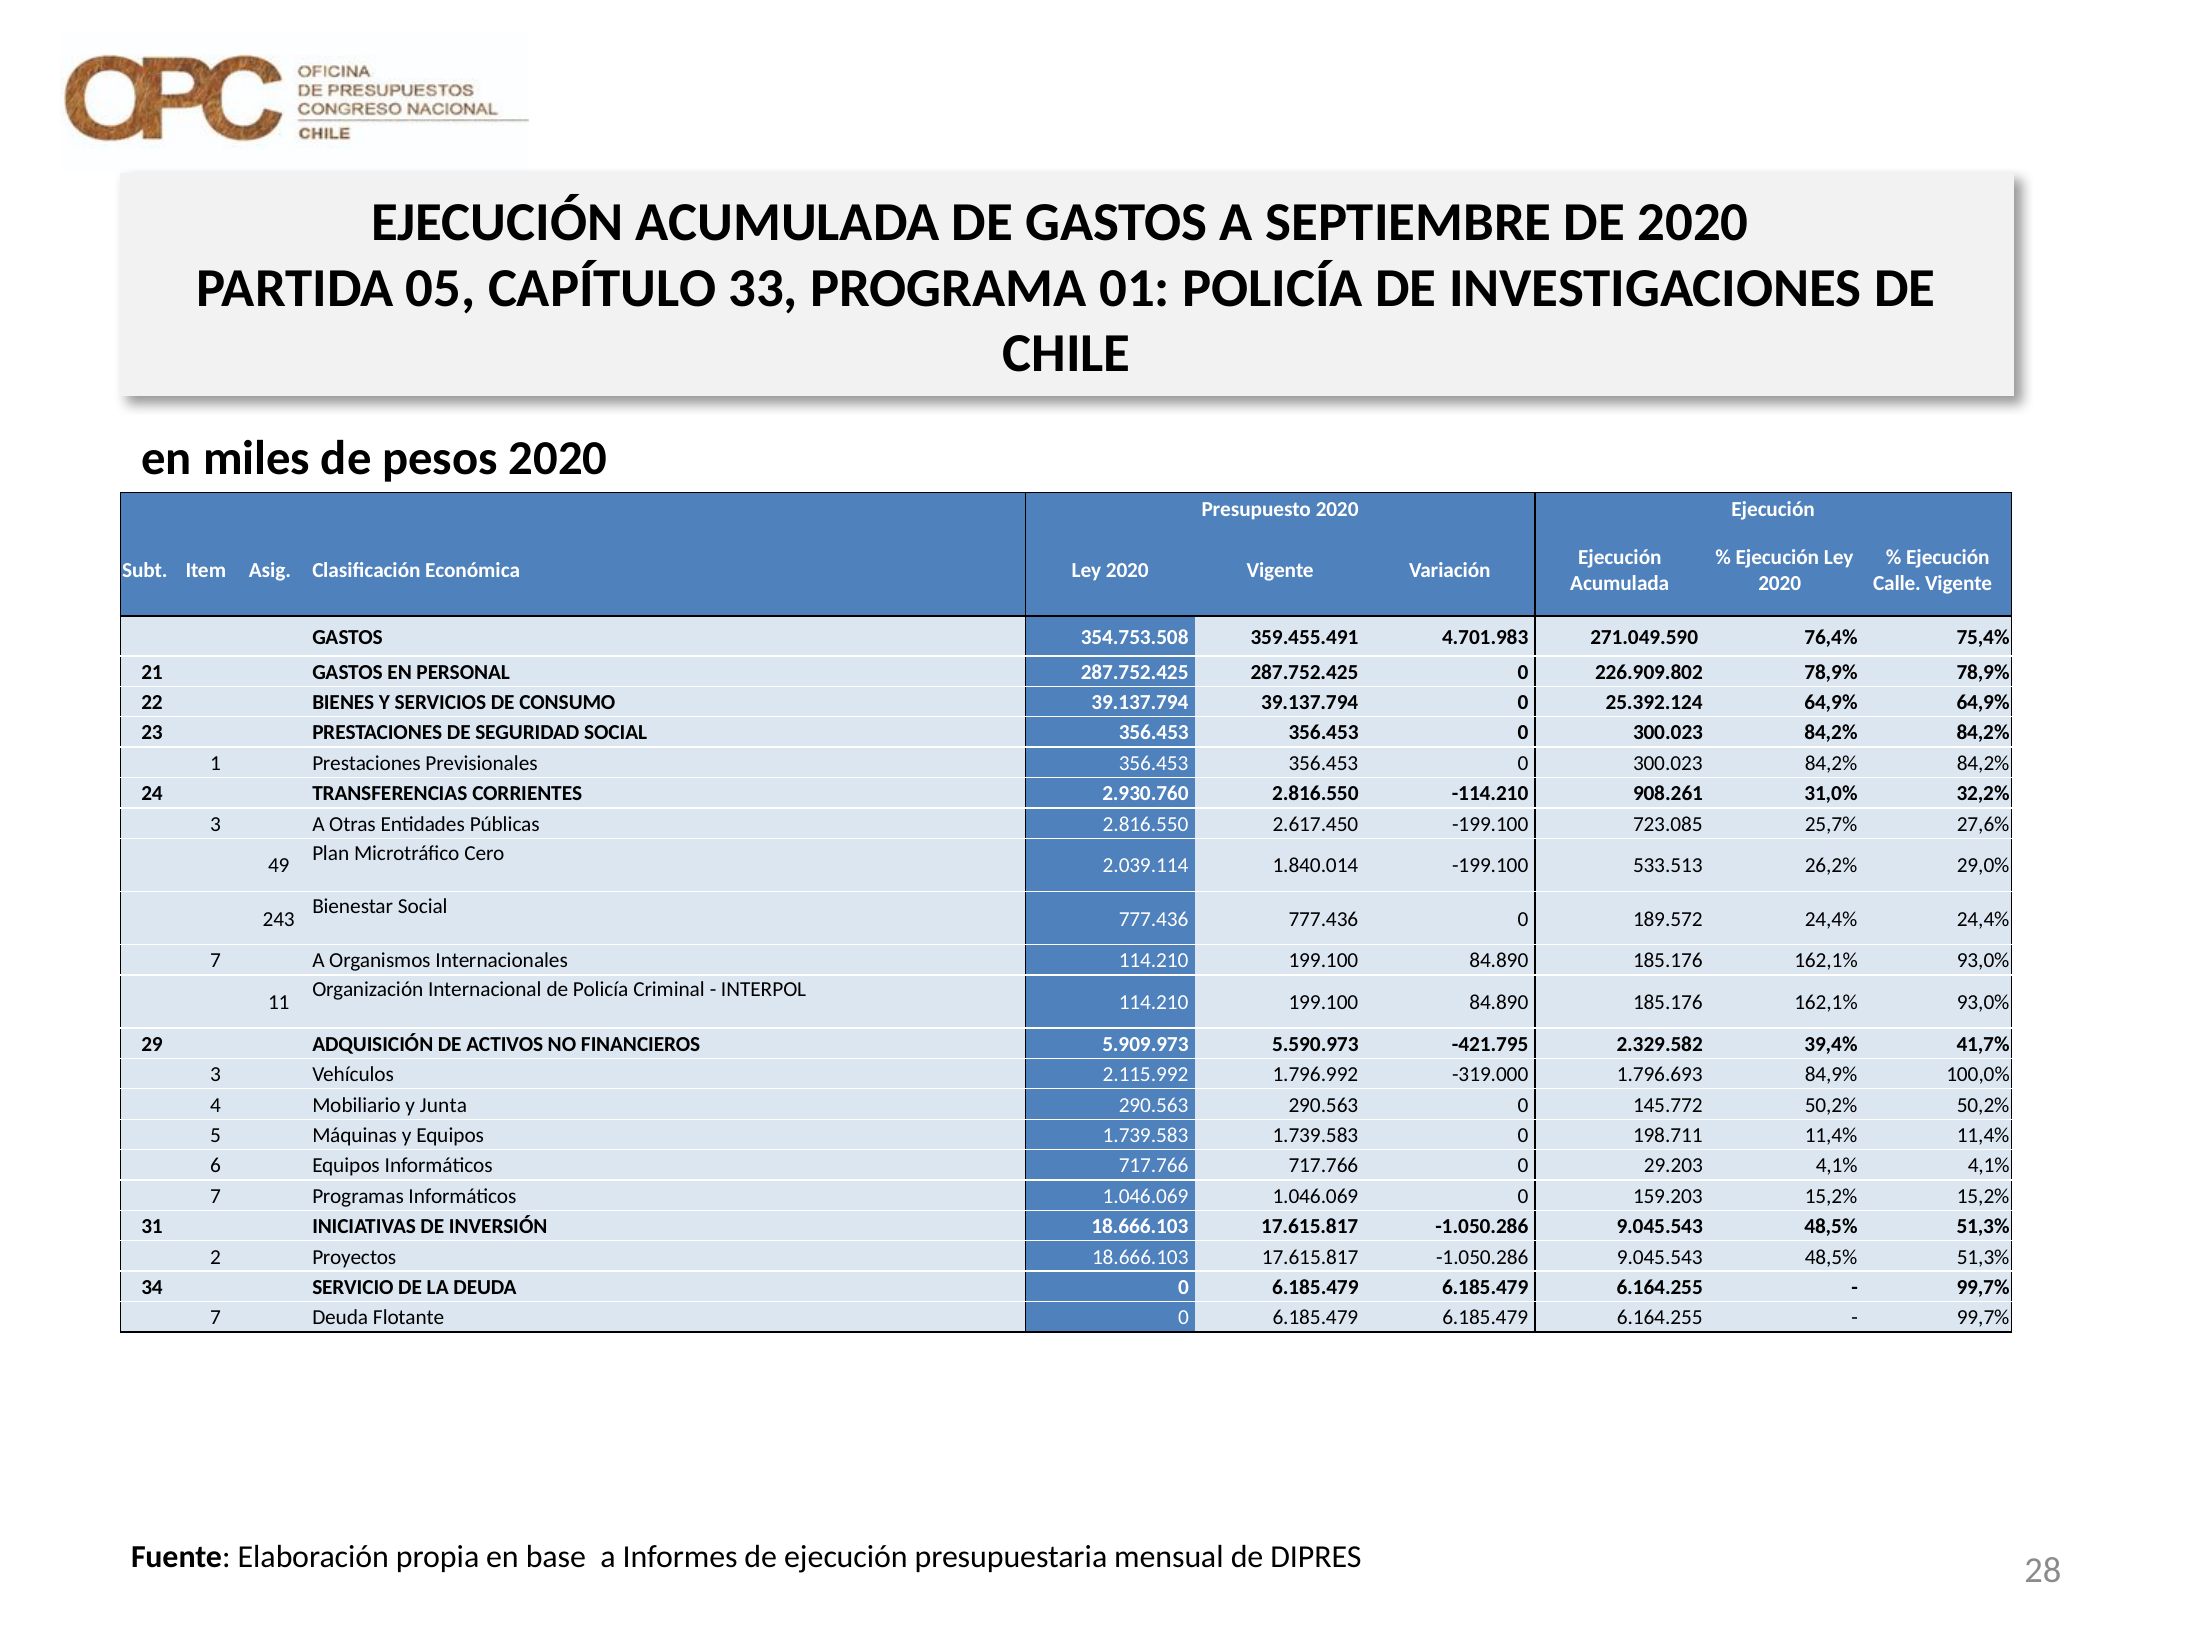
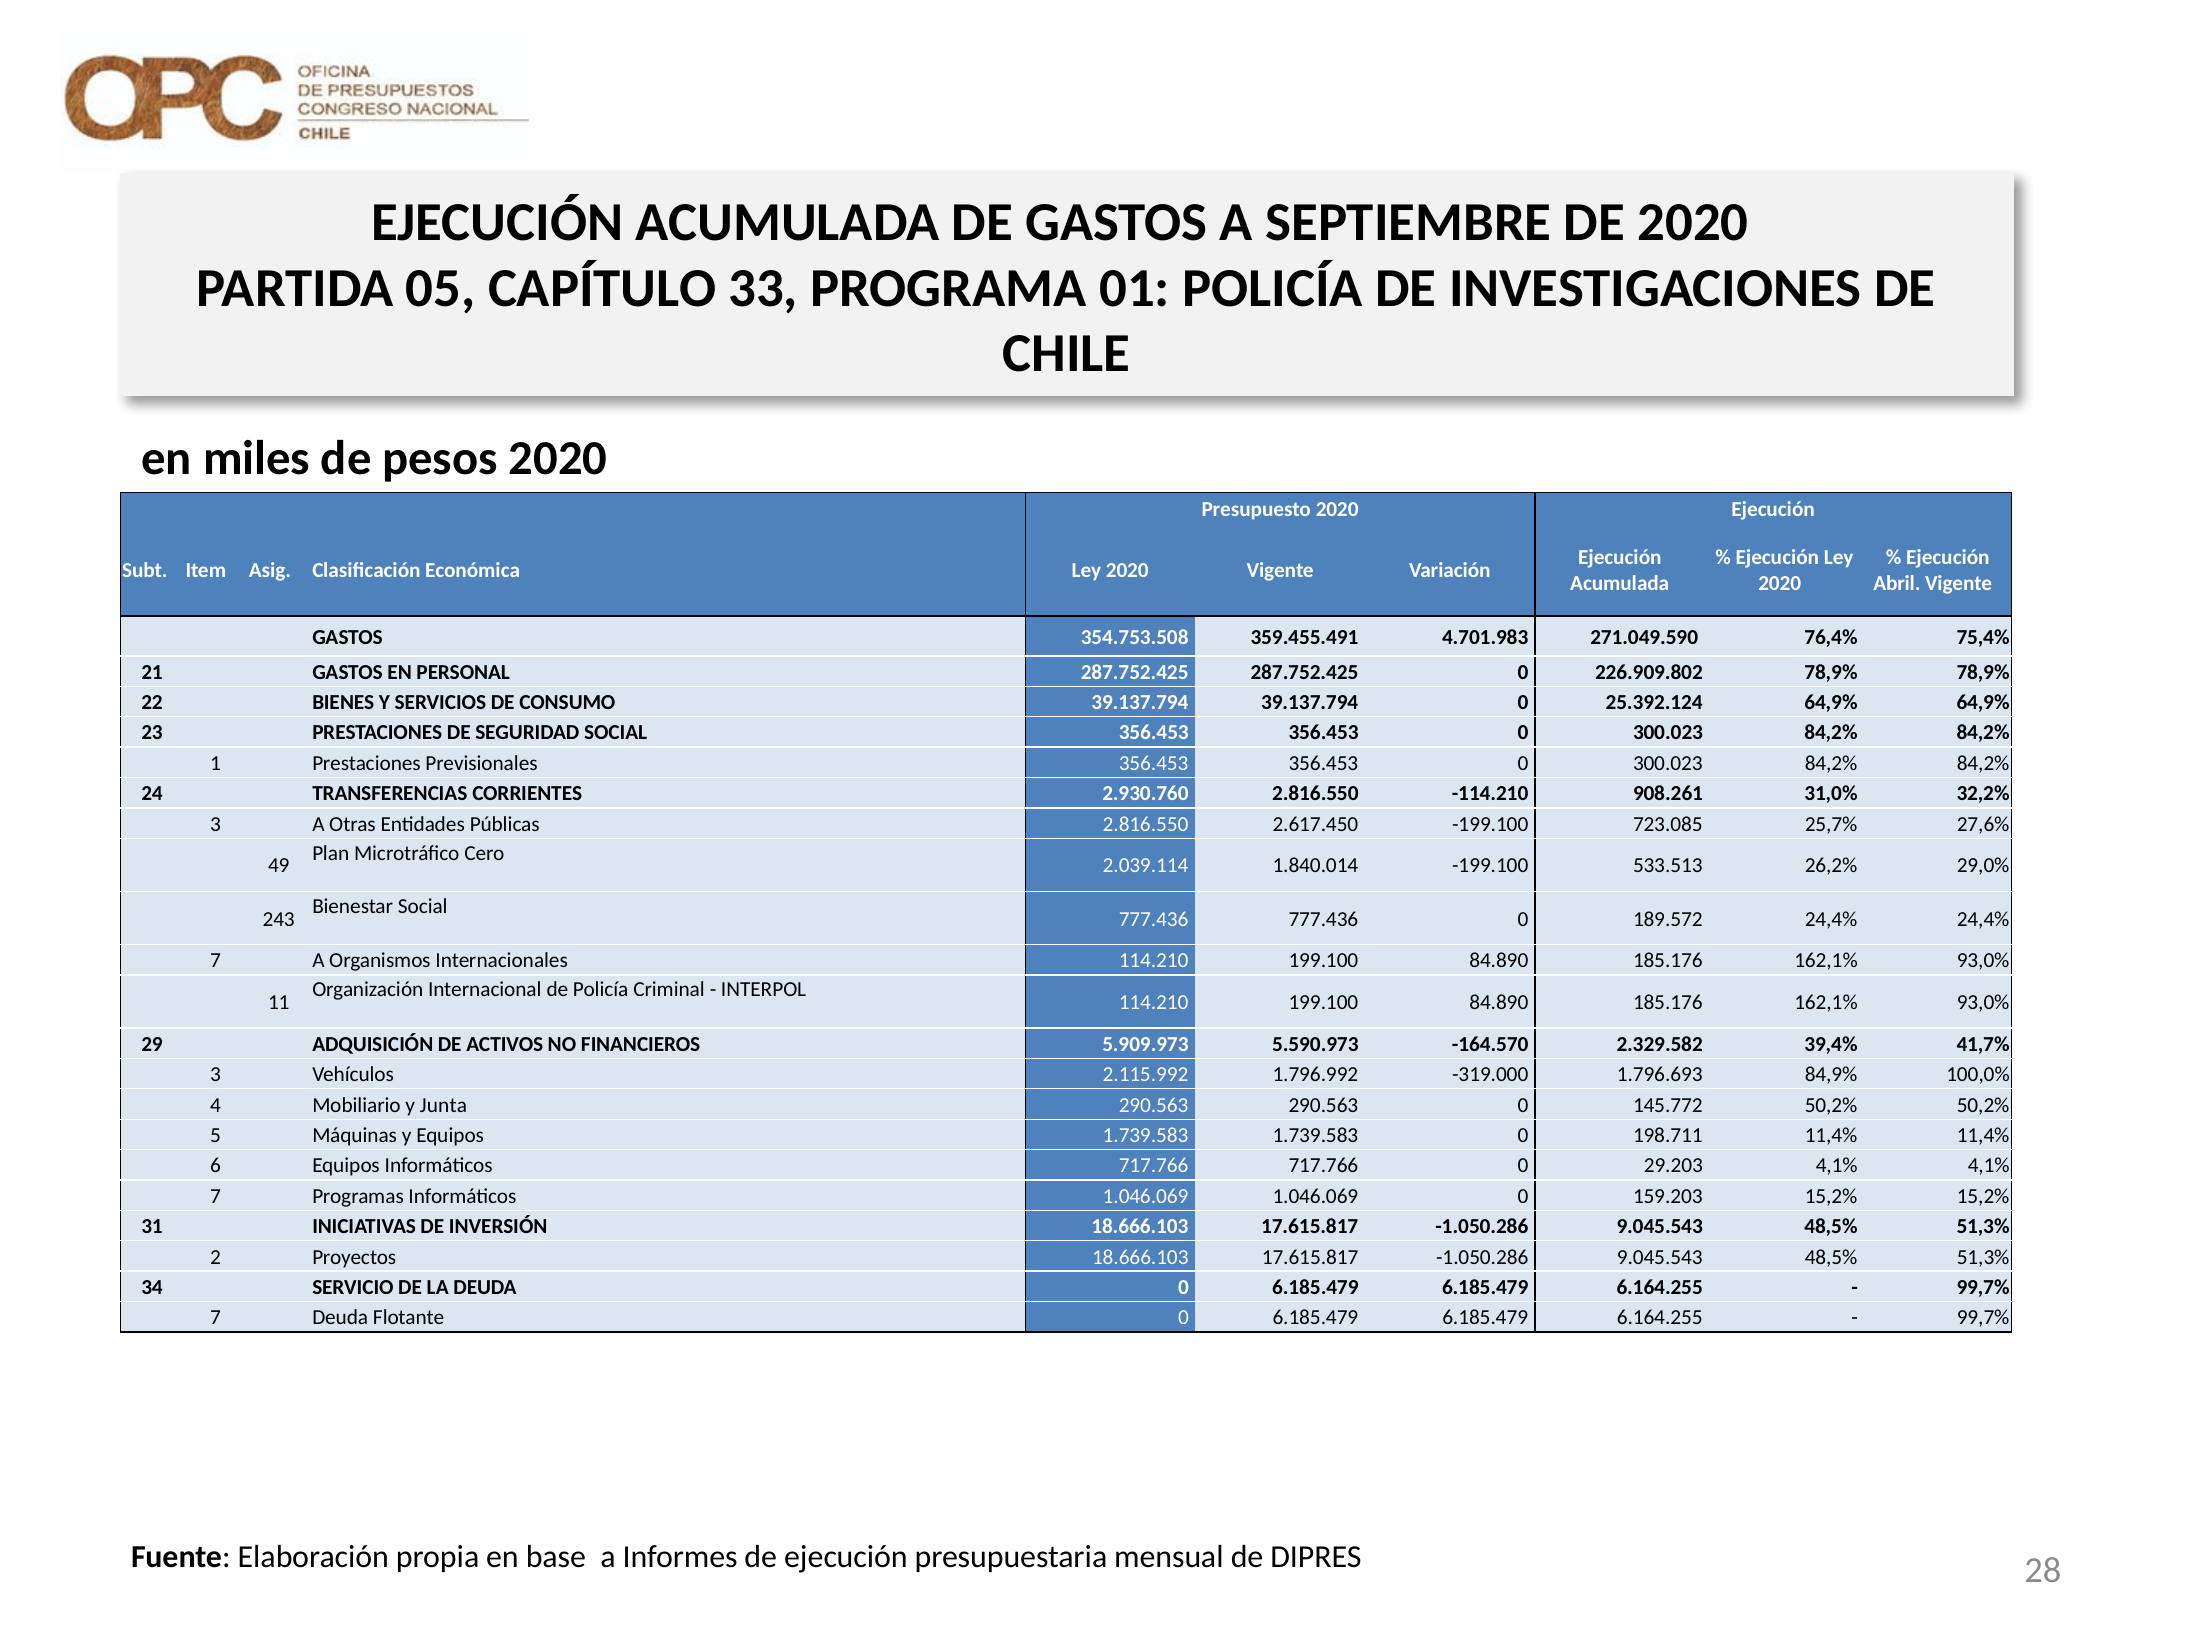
Calle: Calle -> Abril (1897, 583)
-421.795: -421.795 -> -164.570 (1490, 1044)
